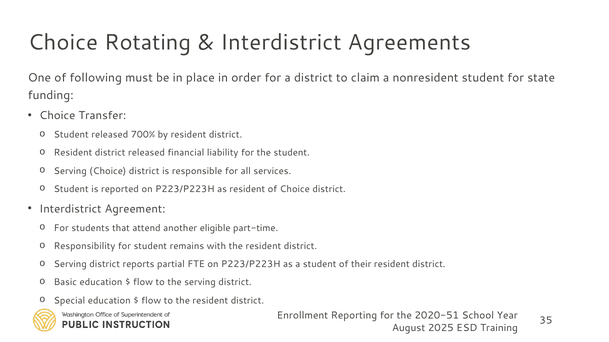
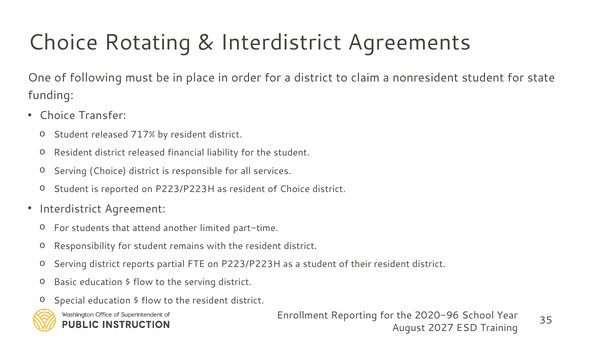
700%: 700% -> 717% (143, 135)
eligible: eligible -> limited (215, 228)
2020-51: 2020-51 -> 2020-96 (437, 316)
2025: 2025 -> 2027 (441, 328)
